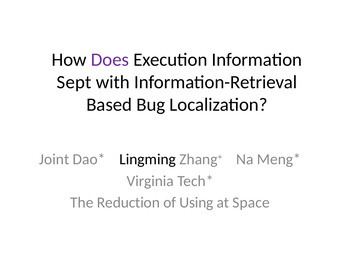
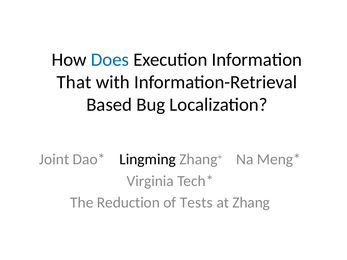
Does colour: purple -> blue (110, 60)
Sept: Sept -> That (74, 82)
Using: Using -> Tests (196, 203)
Space: Space -> Zhang (251, 203)
